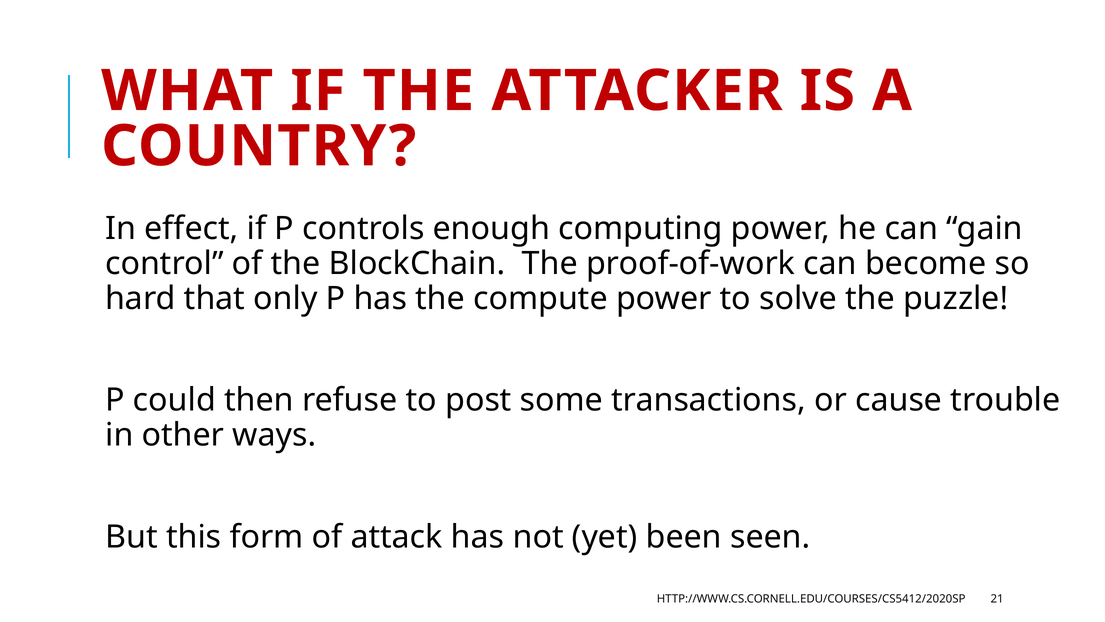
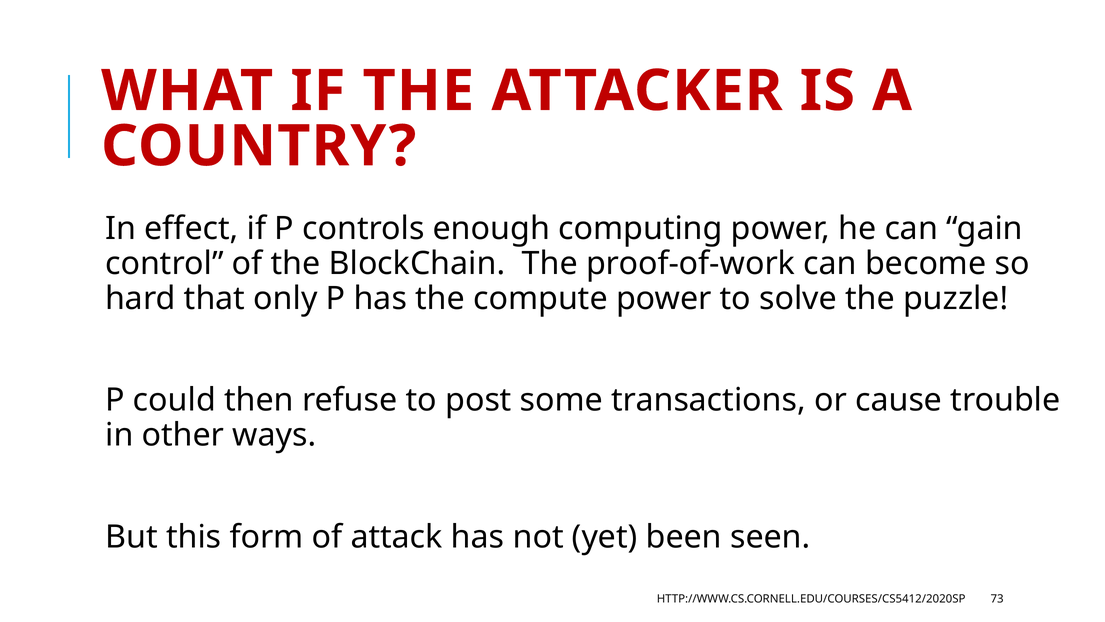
21: 21 -> 73 (997, 599)
